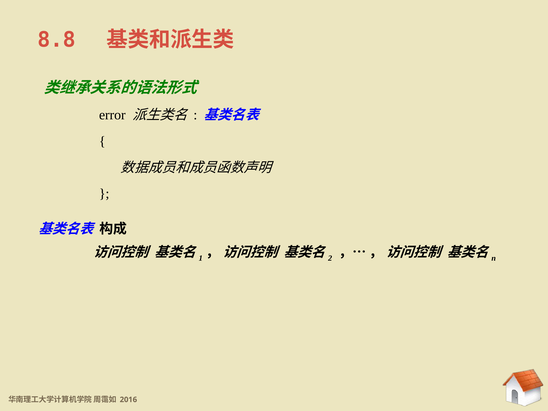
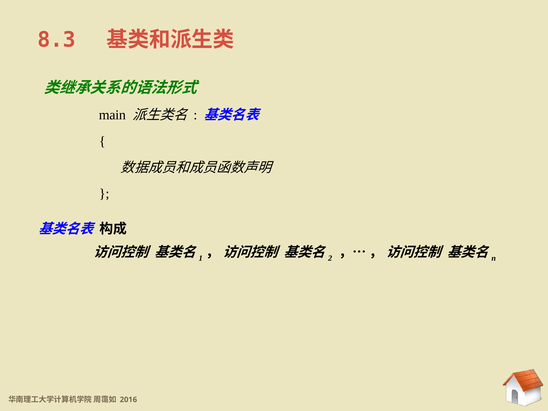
8.8: 8.8 -> 8.3 (57, 40)
error: error -> main (112, 115)
